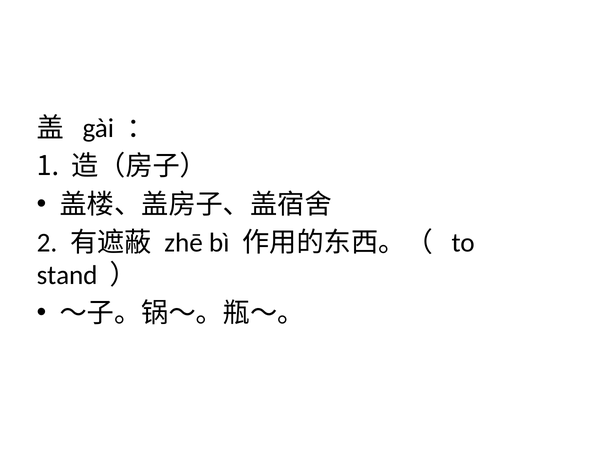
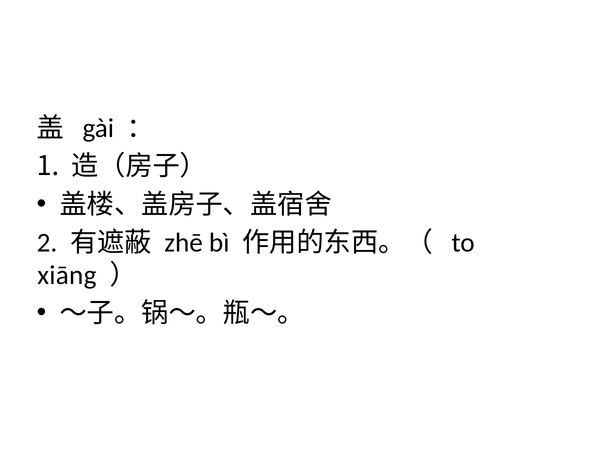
stand: stand -> xiāng (67, 275)
